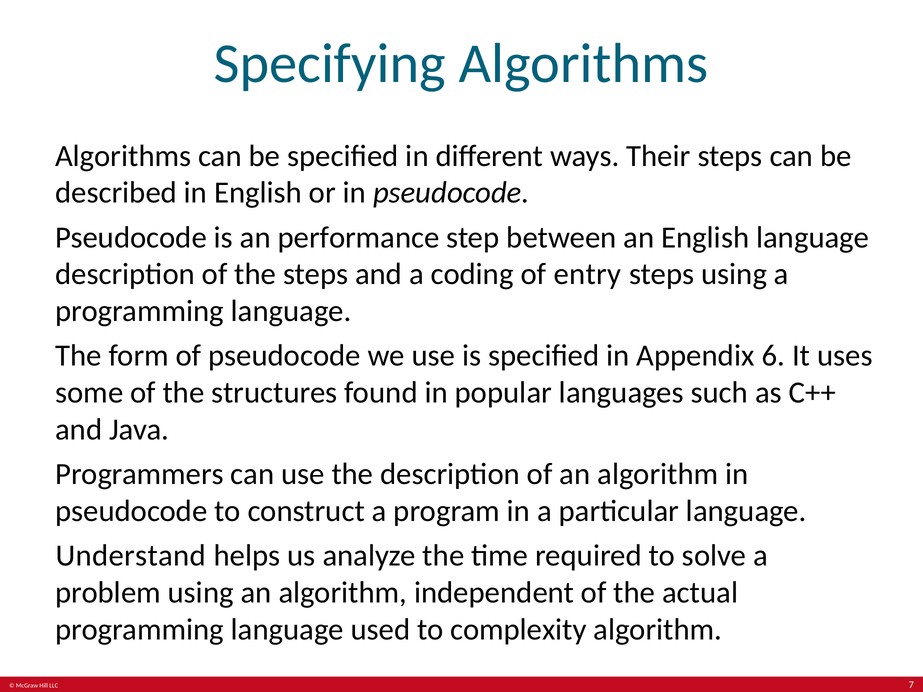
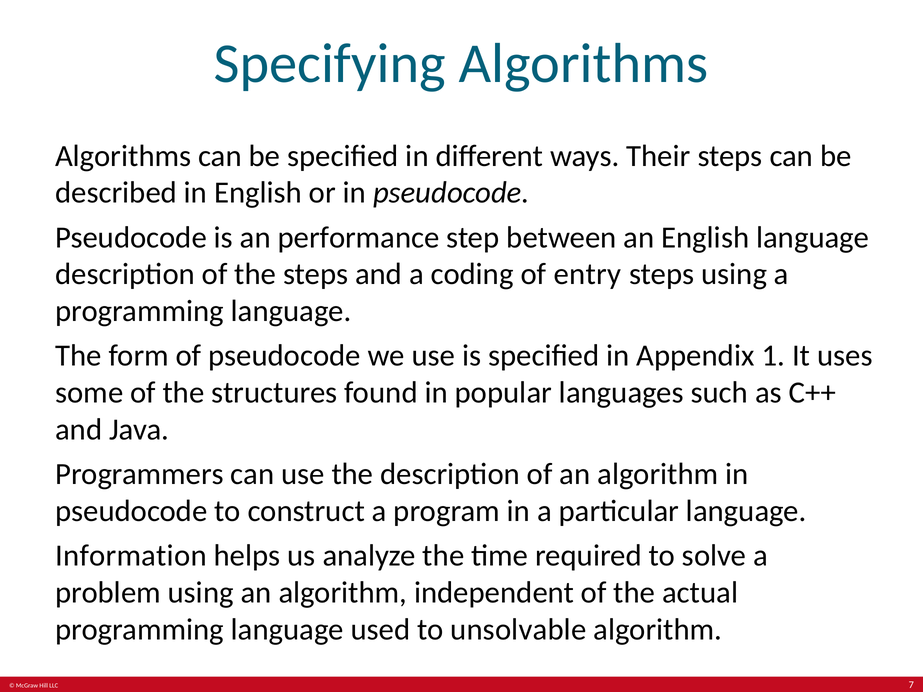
6: 6 -> 1 (773, 356)
Understand: Understand -> Information (131, 556)
complexity: complexity -> unsolvable (518, 630)
